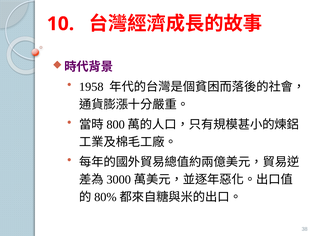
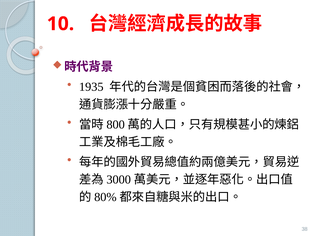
1958: 1958 -> 1935 (91, 87)
